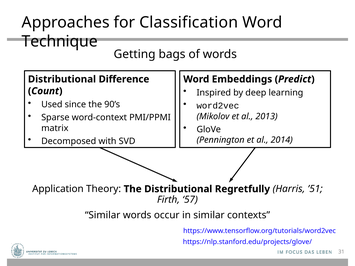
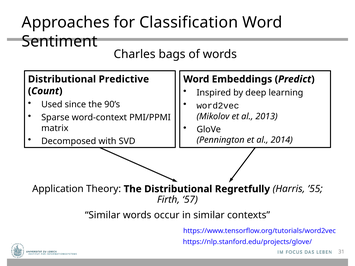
Technique: Technique -> Sentiment (60, 41)
Getting: Getting -> Charles (135, 54)
Difference: Difference -> Predictive (124, 79)
’51: ’51 -> ’55 (315, 189)
